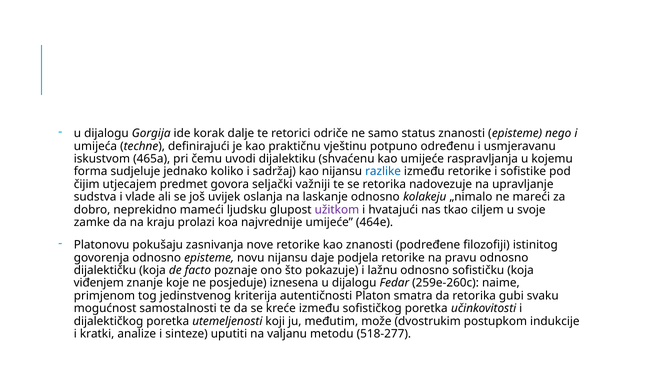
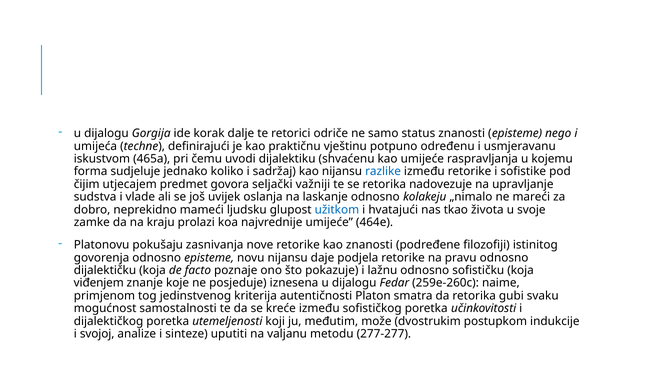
užitkom colour: purple -> blue (337, 209)
ciljem: ciljem -> života (487, 209)
kratki: kratki -> svojoj (97, 334)
518-277: 518-277 -> 277-277 (384, 334)
